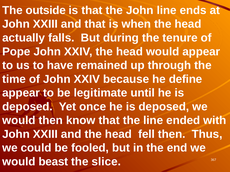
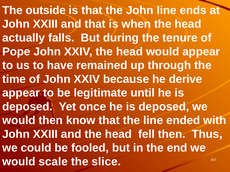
define: define -> derive (186, 79)
beast: beast -> scale (53, 162)
